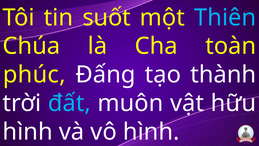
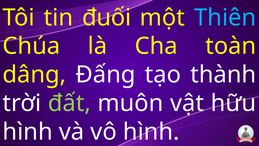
suốt: suốt -> đuối (107, 18)
phúc: phúc -> dâng (34, 74)
đất colour: light blue -> light green (69, 103)
